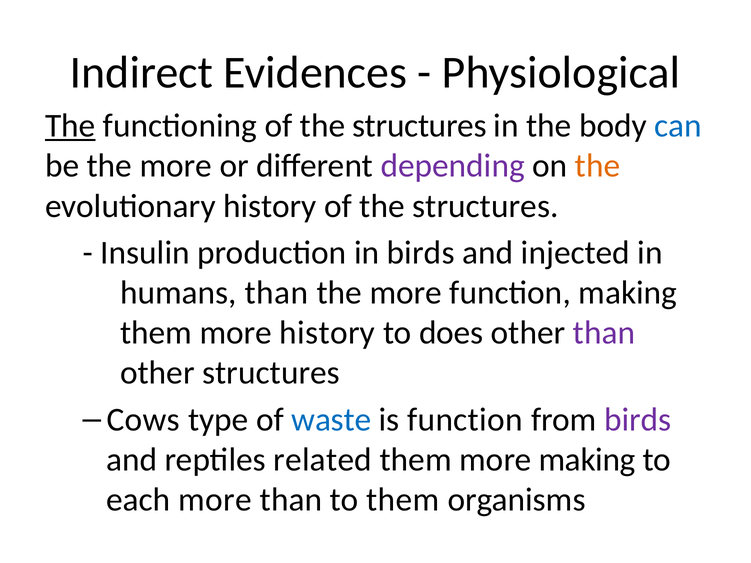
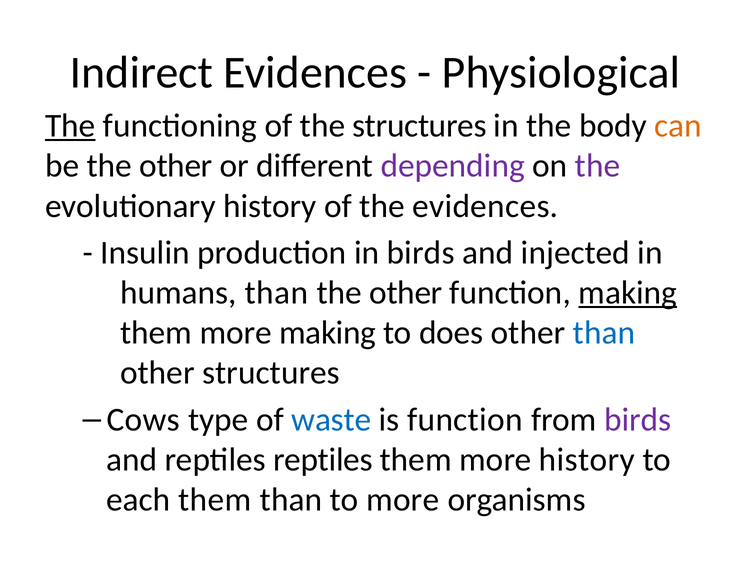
can colour: blue -> orange (678, 126)
be the more: more -> other (176, 166)
the colour: orange -> purple (598, 166)
history of the structures: structures -> evidences (485, 206)
more: more -> other (406, 293)
making underline: none -> present (628, 293)
more history: history -> making (328, 333)
than colour: purple -> blue (604, 333)
reptiles related: related -> reptiles (323, 460)
more making: making -> history (587, 460)
each more: more -> them (215, 500)
to them: them -> more (403, 500)
